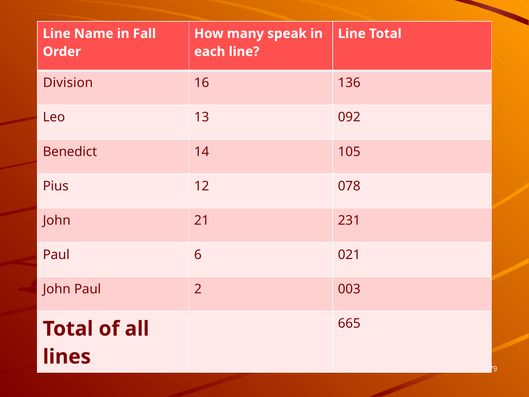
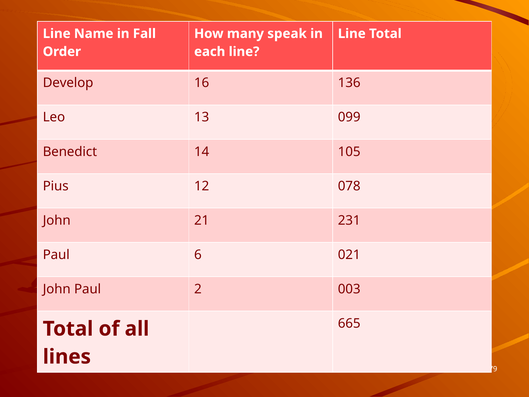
Division: Division -> Develop (68, 83)
092: 092 -> 099 (349, 117)
